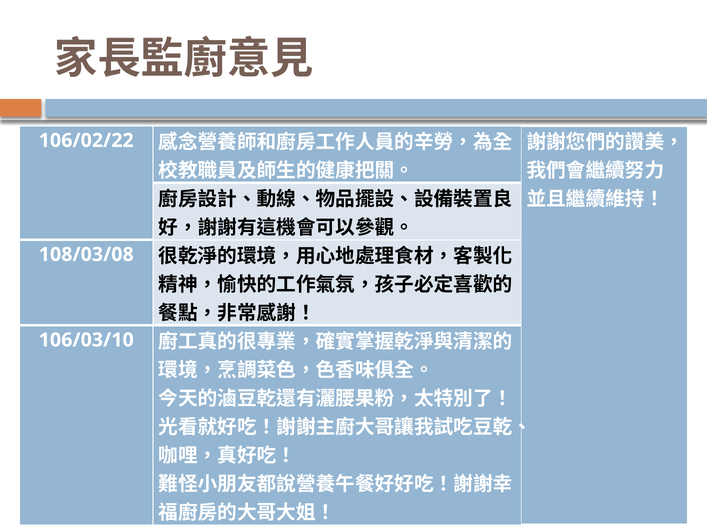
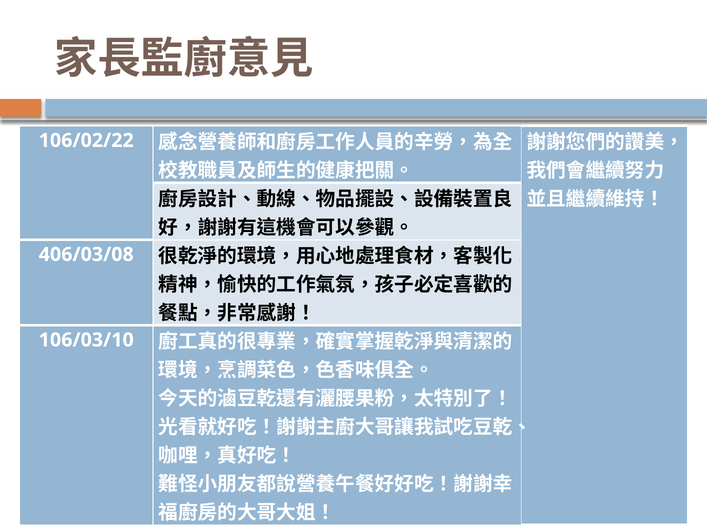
108/03/08: 108/03/08 -> 406/03/08 (86, 255)
